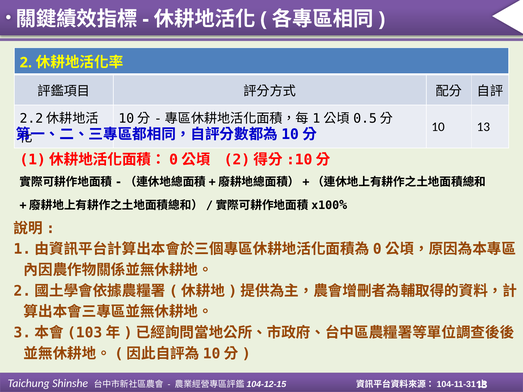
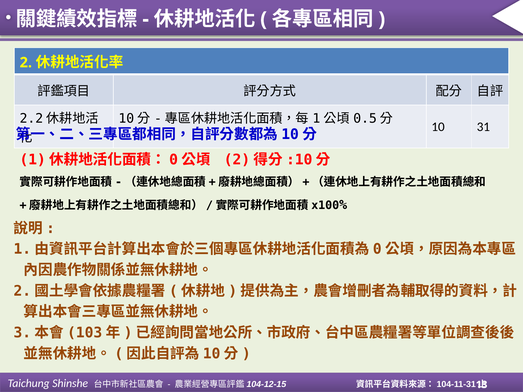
10 13: 13 -> 31 (483, 127)
